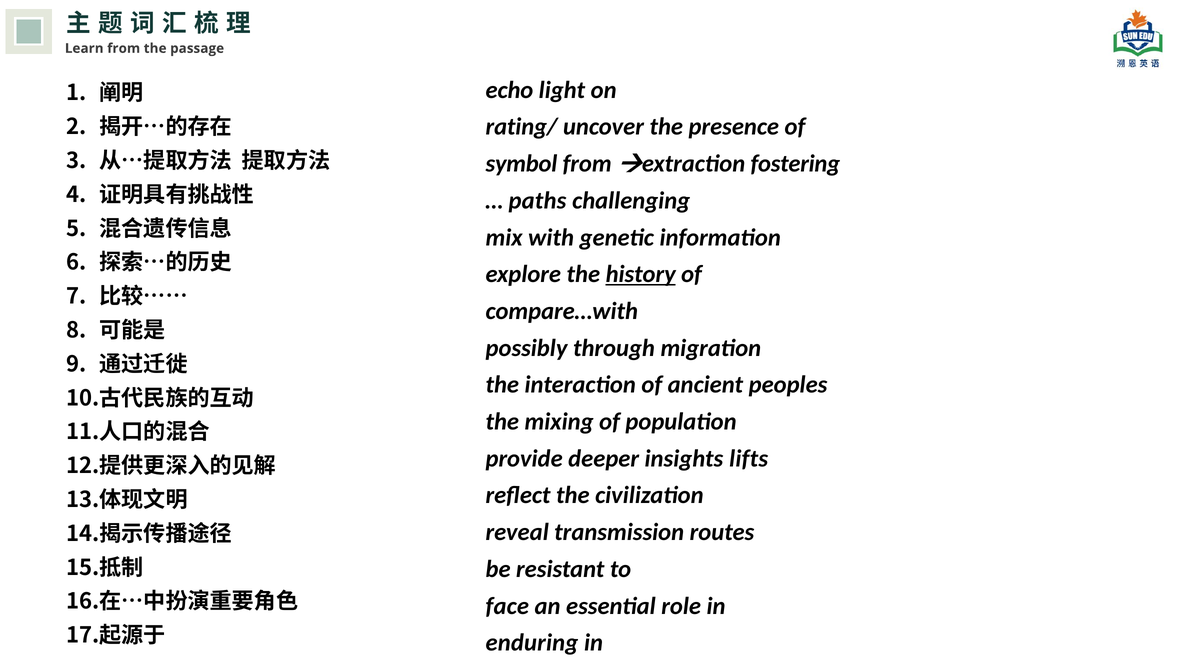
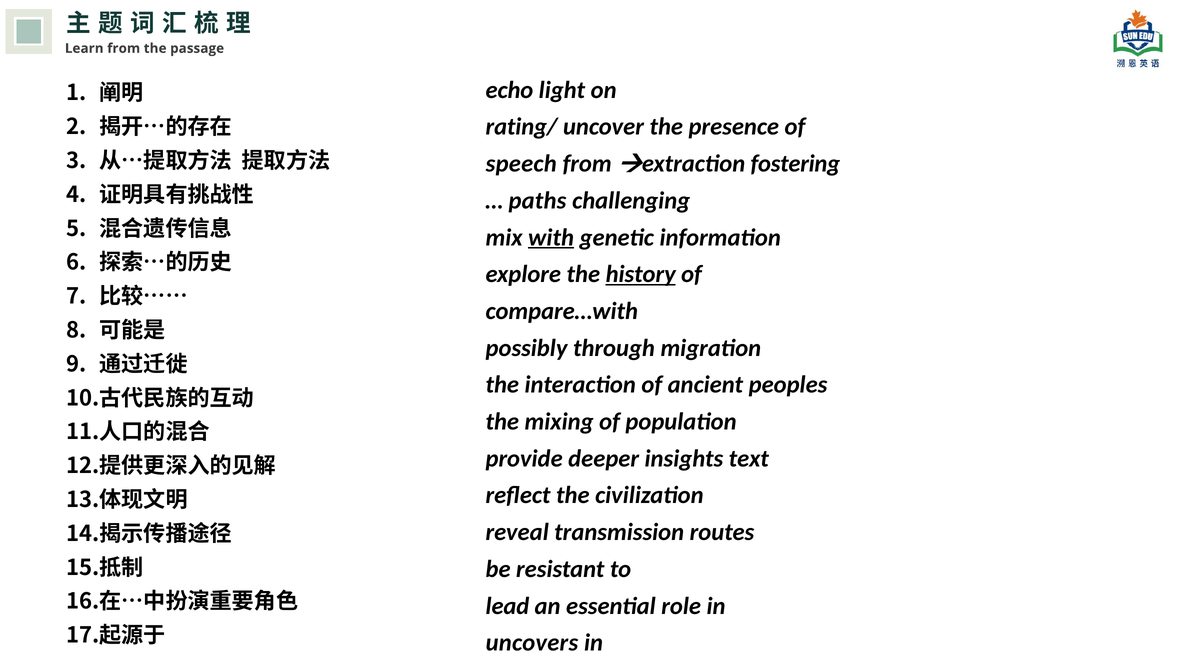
symbol: symbol -> speech (521, 164)
with underline: none -> present (551, 237)
lifts: lifts -> text (749, 458)
face: face -> lead (507, 606)
enduring: enduring -> uncovers (532, 642)
